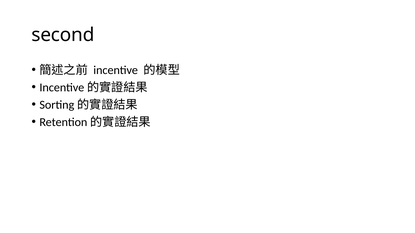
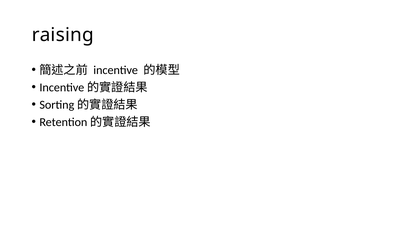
second: second -> raising (63, 35)
